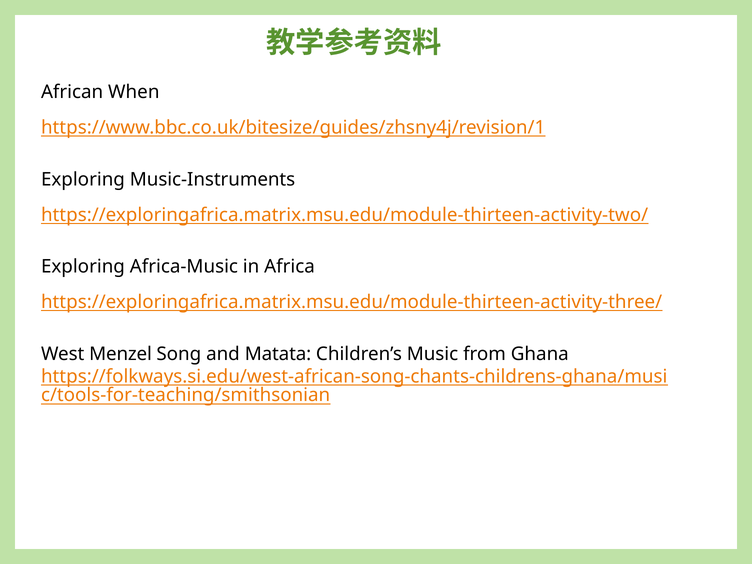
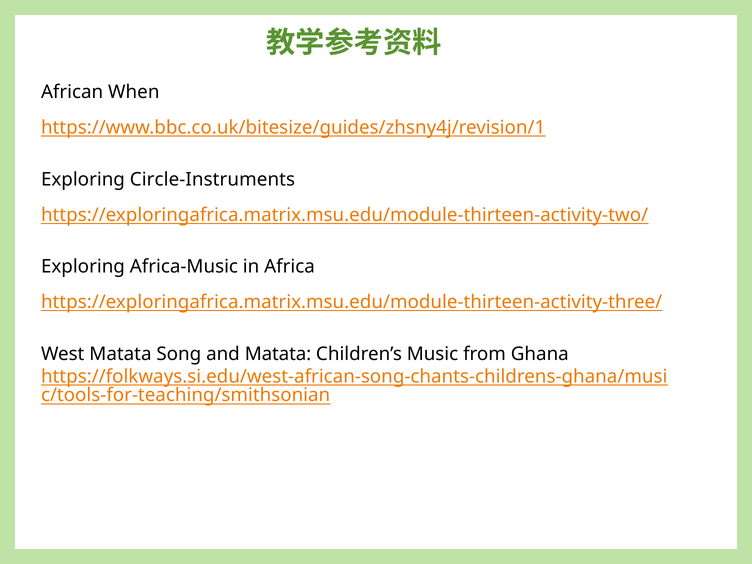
Music-Instruments: Music-Instruments -> Circle-Instruments (212, 179)
West Menzel: Menzel -> Matata (120, 354)
